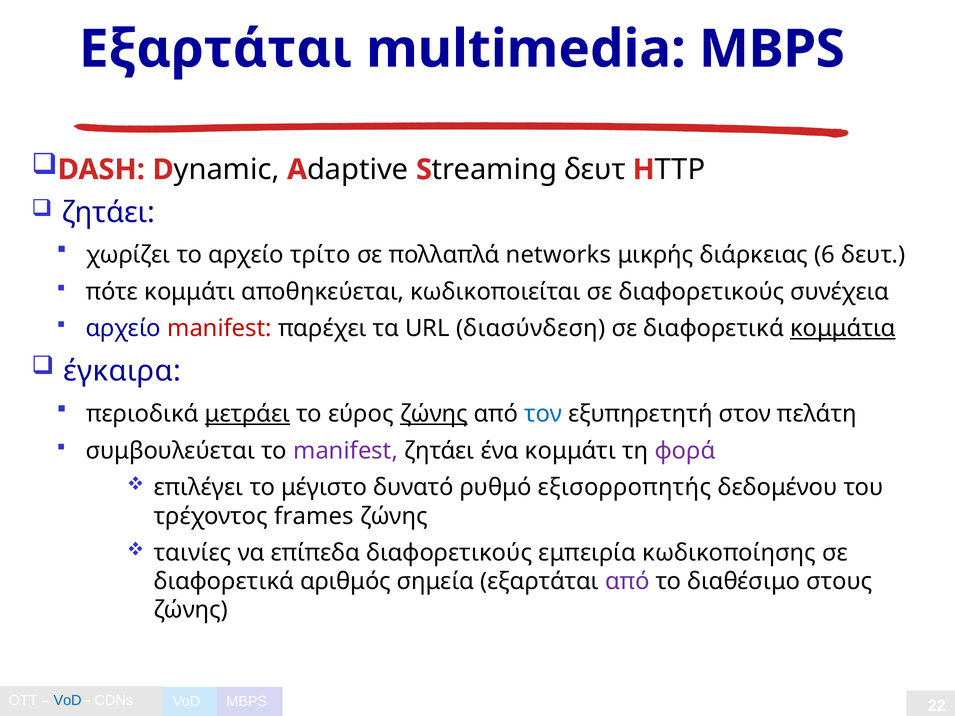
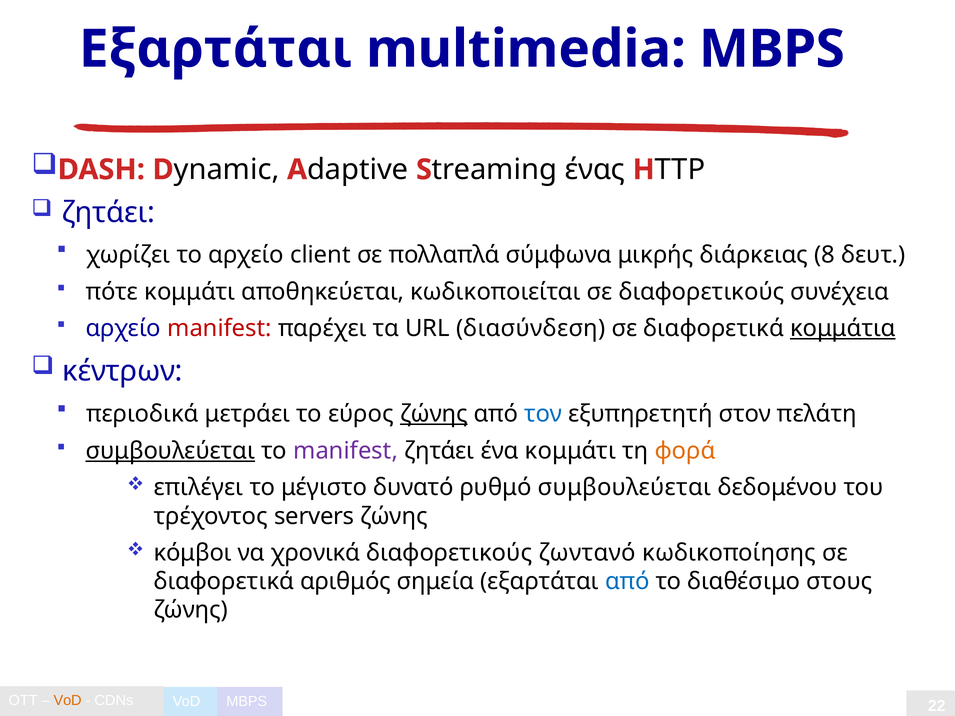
δευτ: δευτ -> ένας (595, 170)
τρίτο: τρίτο -> client (320, 255)
networks: networks -> σύμφωνα (559, 255)
6: 6 -> 8 (825, 255)
έγκαιρα: έγκαιρα -> κέντρων (122, 371)
μετράει underline: present -> none (247, 414)
συμβουλεύεται underline: none -> present (170, 451)
φορά colour: purple -> orange (685, 451)
ρυθμό εξισορροπητής: εξισορροπητής -> συμβουλεύεται (624, 488)
frames: frames -> servers (314, 516)
ταινίες: ταινίες -> κόμβοι (193, 553)
επίπεδα: επίπεδα -> χρονικά (316, 553)
εμπειρία: εμπειρία -> ζωντανό (587, 553)
από colour: purple -> blue (627, 582)
VoD colour: blue -> orange (68, 701)
